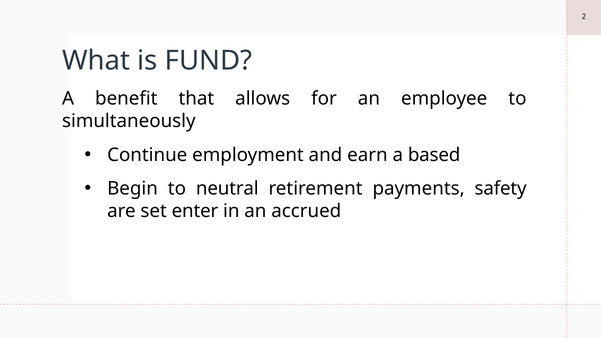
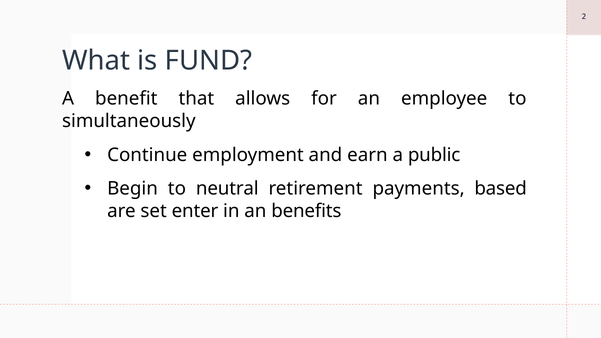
based: based -> public (434, 155)
safety: safety -> based (501, 189)
accrued: accrued -> benefits (306, 211)
